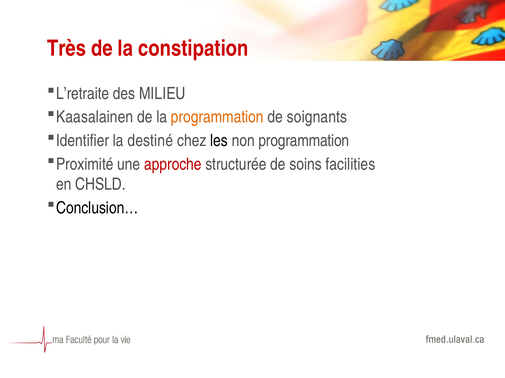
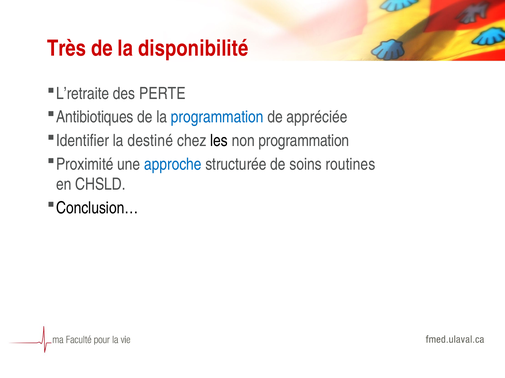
constipation: constipation -> disponibilité (193, 49)
MILIEU: MILIEU -> PERTE (162, 94)
Kaasalainen: Kaasalainen -> Antibiotiques (95, 117)
programmation colour: orange -> blue (217, 117)
soignants: soignants -> appréciée (317, 117)
approche colour: red -> blue (173, 164)
facilities: facilities -> routines (350, 164)
